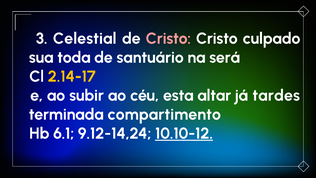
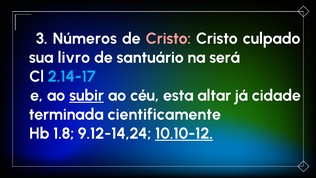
Celestial: Celestial -> Números (85, 38)
toda: toda -> livro (74, 57)
2.14-17 colour: yellow -> light blue (72, 76)
subir underline: none -> present (87, 95)
tardes: tardes -> cidade (276, 95)
compartimento: compartimento -> cientificamente (164, 114)
6.1: 6.1 -> 1.8 (64, 133)
